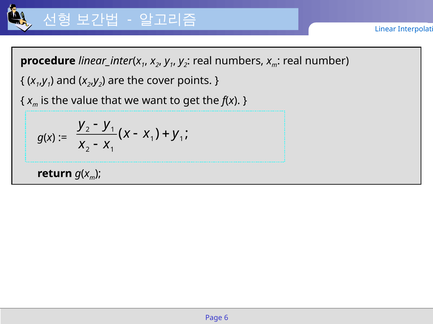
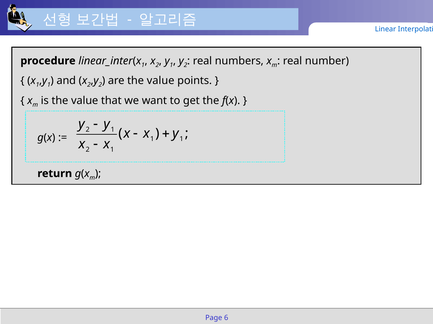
are the cover: cover -> value (161, 81)
